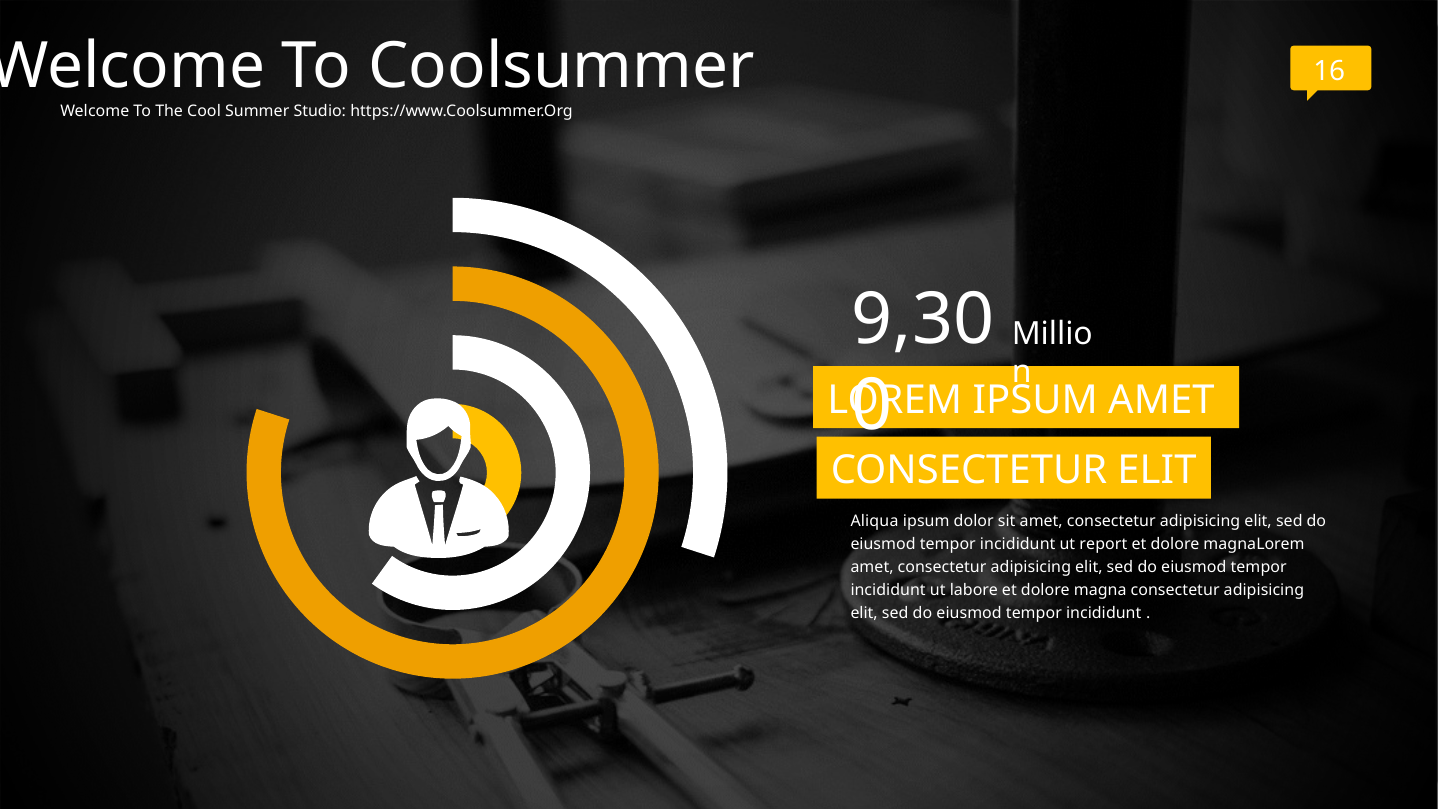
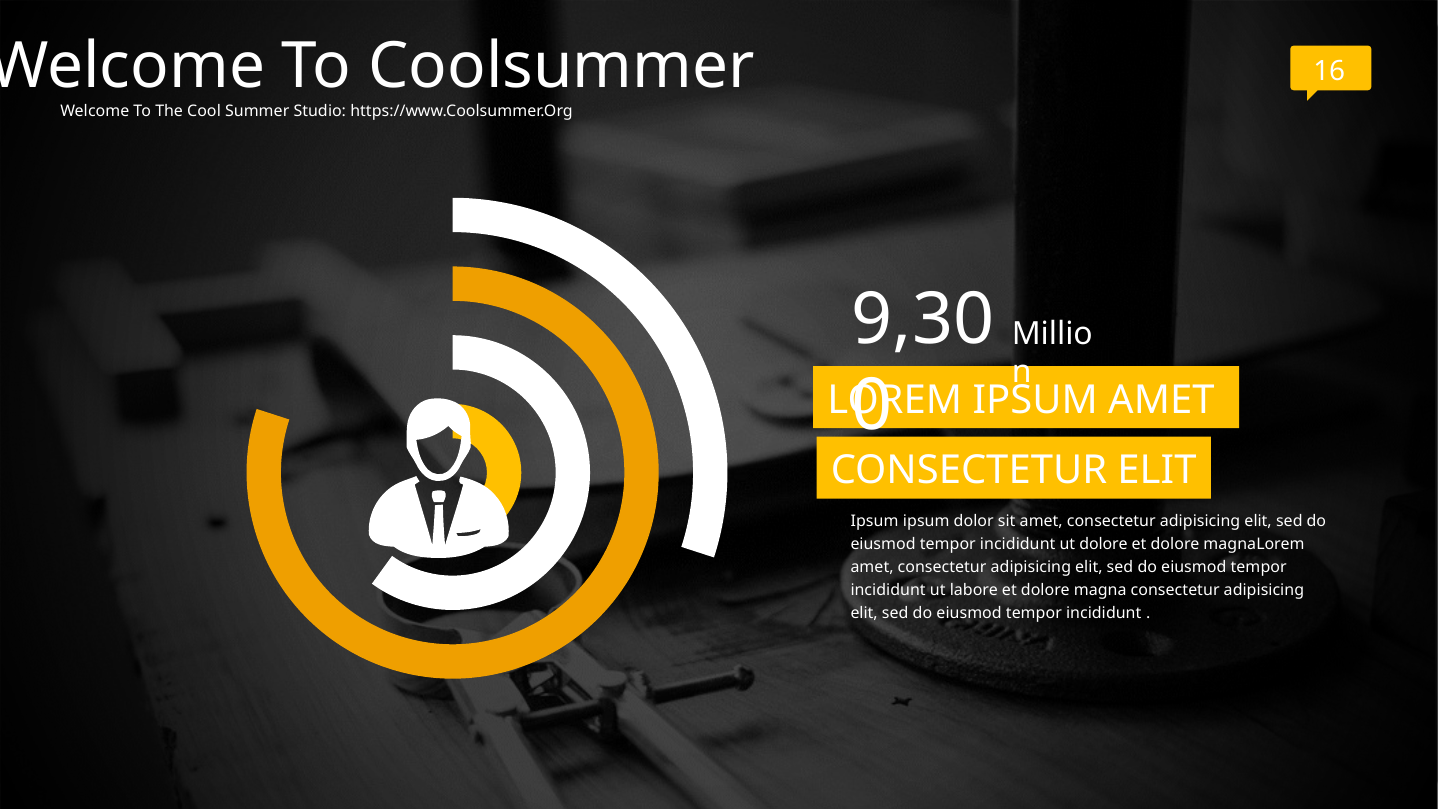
Aliqua: Aliqua -> Ipsum (875, 522)
ut report: report -> dolore (1104, 544)
